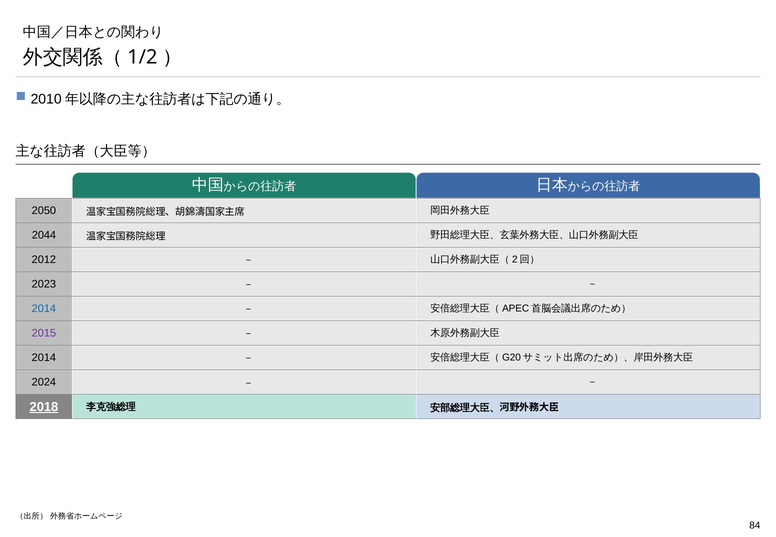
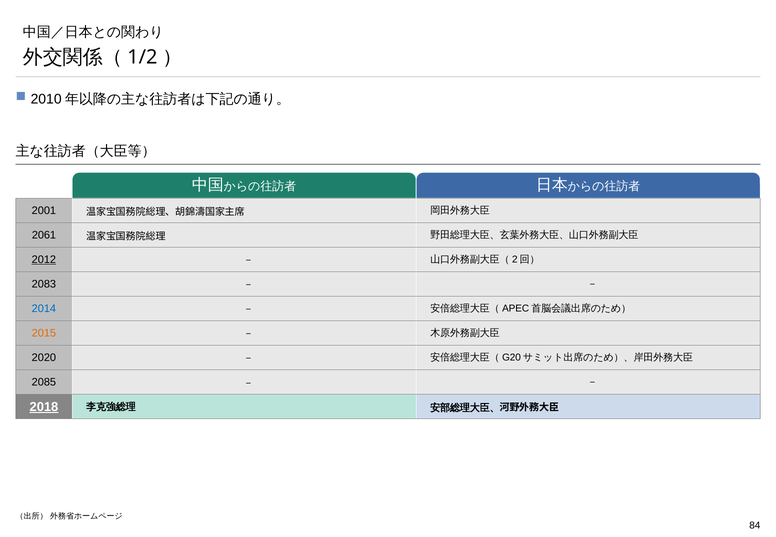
2050: 2050 -> 2001 (44, 211)
2044: 2044 -> 2061 (44, 235)
2012 underline: none -> present (44, 260)
2023: 2023 -> 2083 (44, 284)
2015 colour: purple -> orange (44, 333)
2014: 2014 -> 2020 (44, 358)
2024: 2024 -> 2085 (44, 382)
